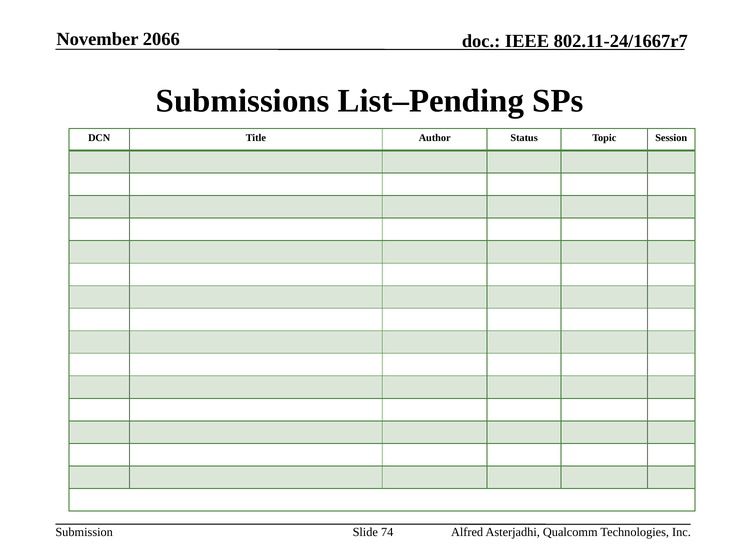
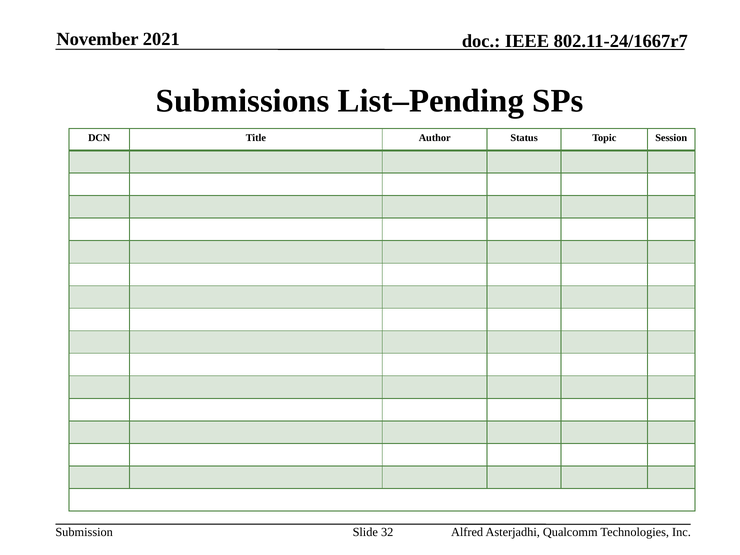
2066: 2066 -> 2021 (161, 39)
74: 74 -> 32 (387, 532)
